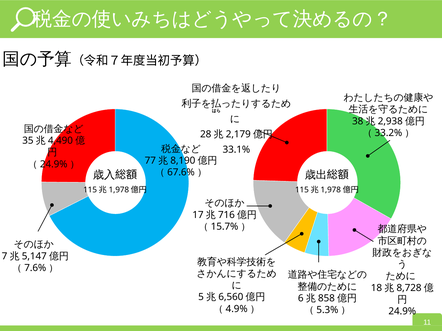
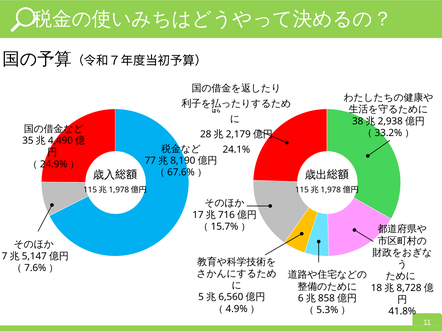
33.1%: 33.1% -> 24.1% (236, 150)
24.9%: 24.9% -> 41.8% (402, 312)
